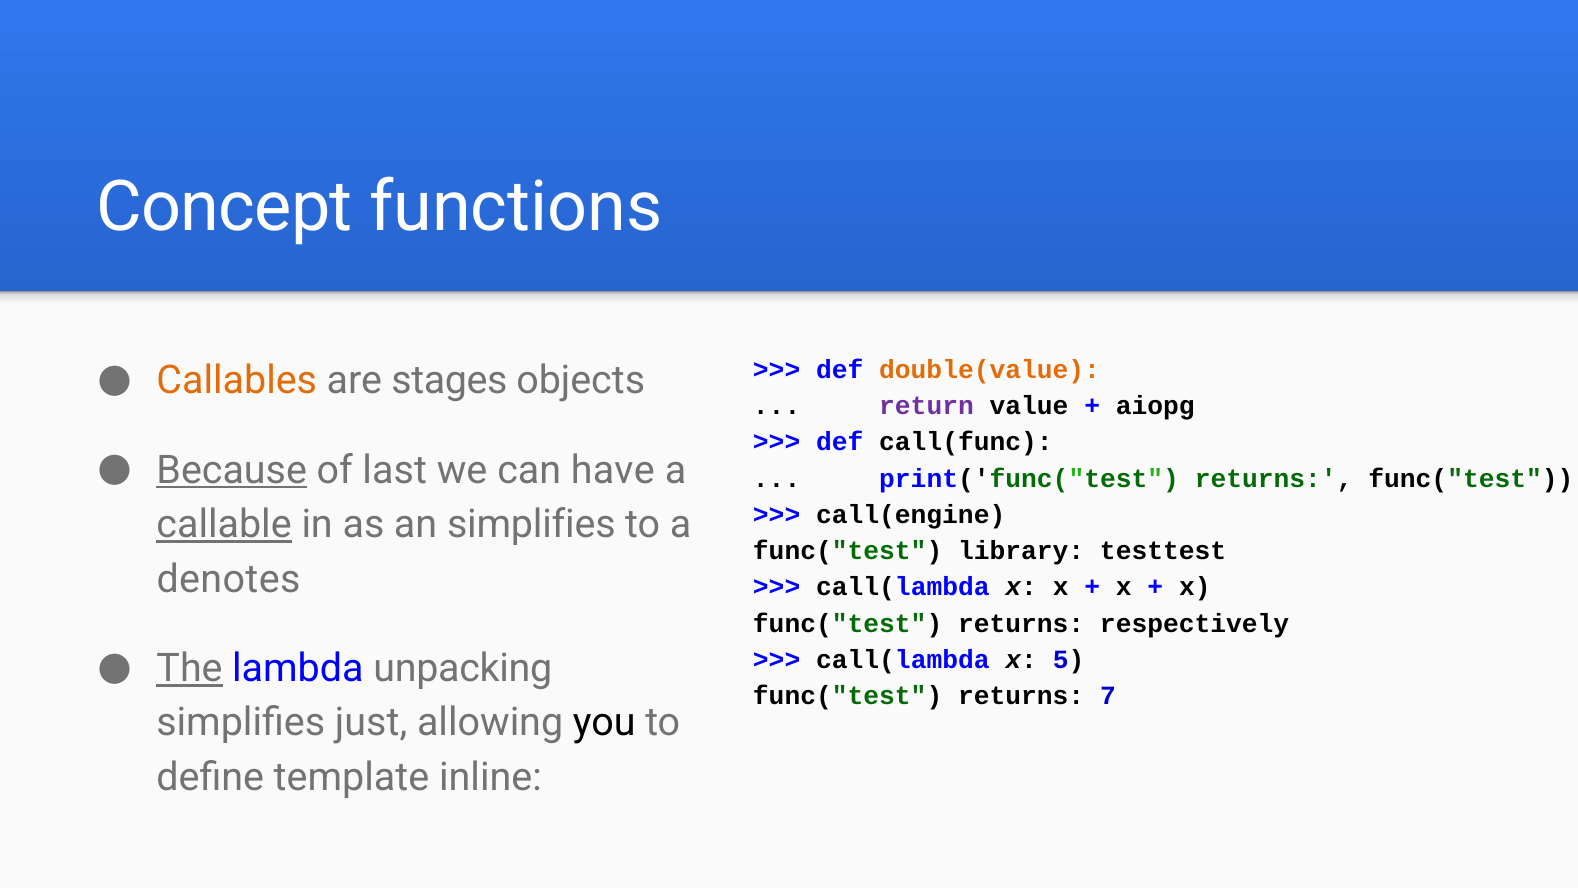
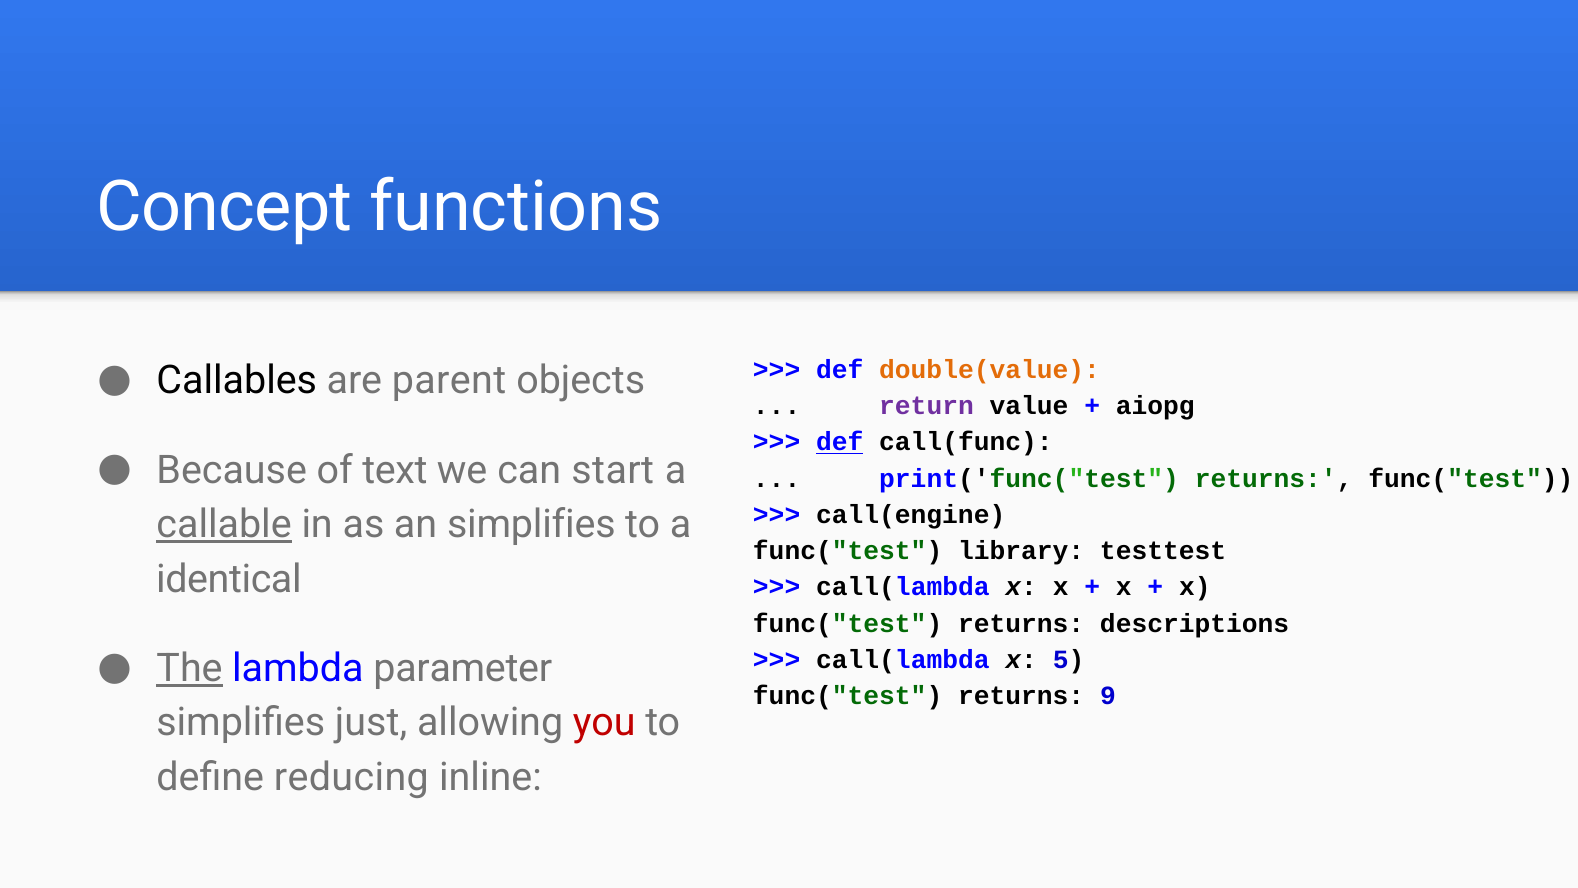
Callables colour: orange -> black (237, 380)
stages: stages -> parent (449, 380)
def underline: none -> present (840, 442)
Because underline: present -> none (232, 470)
last: last -> text (395, 470)
have: have -> start (613, 470)
denotes: denotes -> identical (229, 579)
respectively: respectively -> descriptions (1195, 623)
unpacking: unpacking -> parameter (463, 668)
7: 7 -> 9 (1108, 696)
you colour: black -> red (604, 723)
template: template -> reducing (351, 777)
